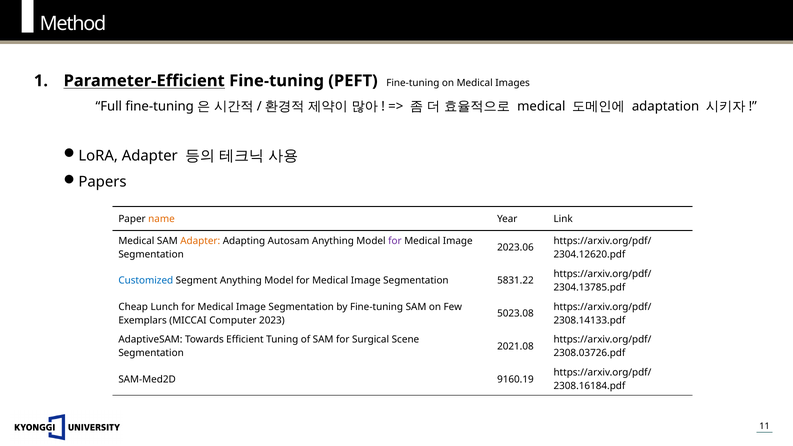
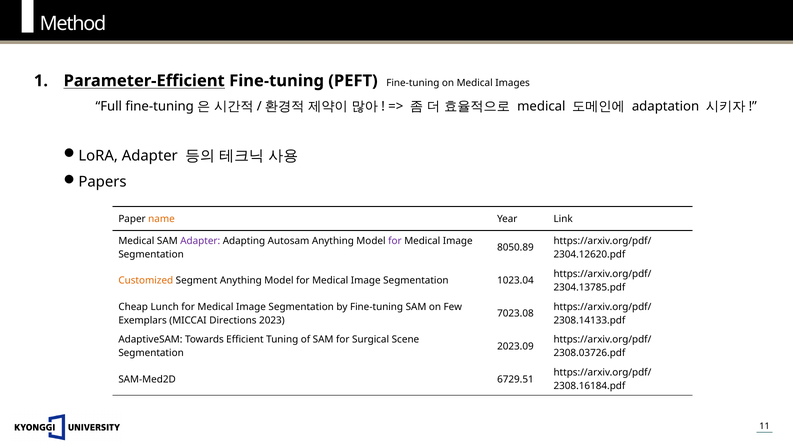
Adapter colour: orange -> purple (200, 241)
2023.06: 2023.06 -> 8050.89 (515, 248)
Customized colour: blue -> orange (146, 281)
5831.22: 5831.22 -> 1023.04 (515, 281)
5023.08: 5023.08 -> 7023.08 (515, 314)
Computer: Computer -> Directions (233, 320)
2021.08: 2021.08 -> 2023.09 (515, 347)
9160.19: 9160.19 -> 6729.51 (515, 379)
